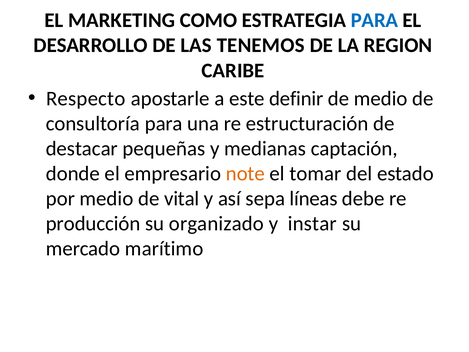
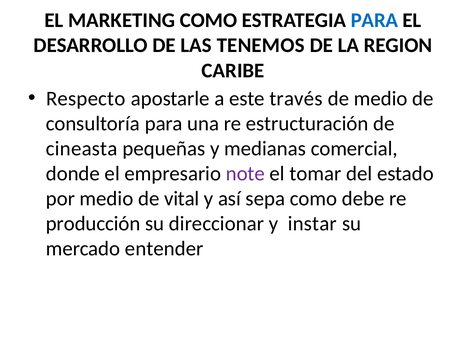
definir: definir -> través (296, 98)
destacar: destacar -> cineasta (82, 148)
captación: captación -> comercial (354, 148)
note colour: orange -> purple (245, 173)
sepa líneas: líneas -> como (313, 198)
organizado: organizado -> direccionar (216, 223)
marítimo: marítimo -> entender (164, 249)
